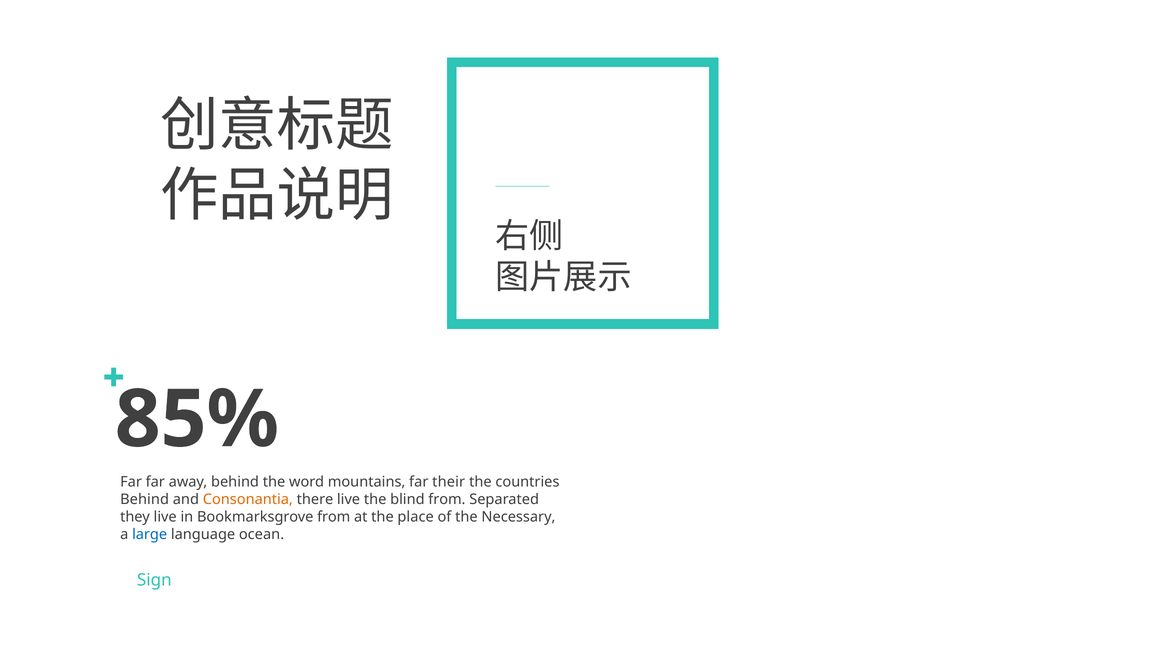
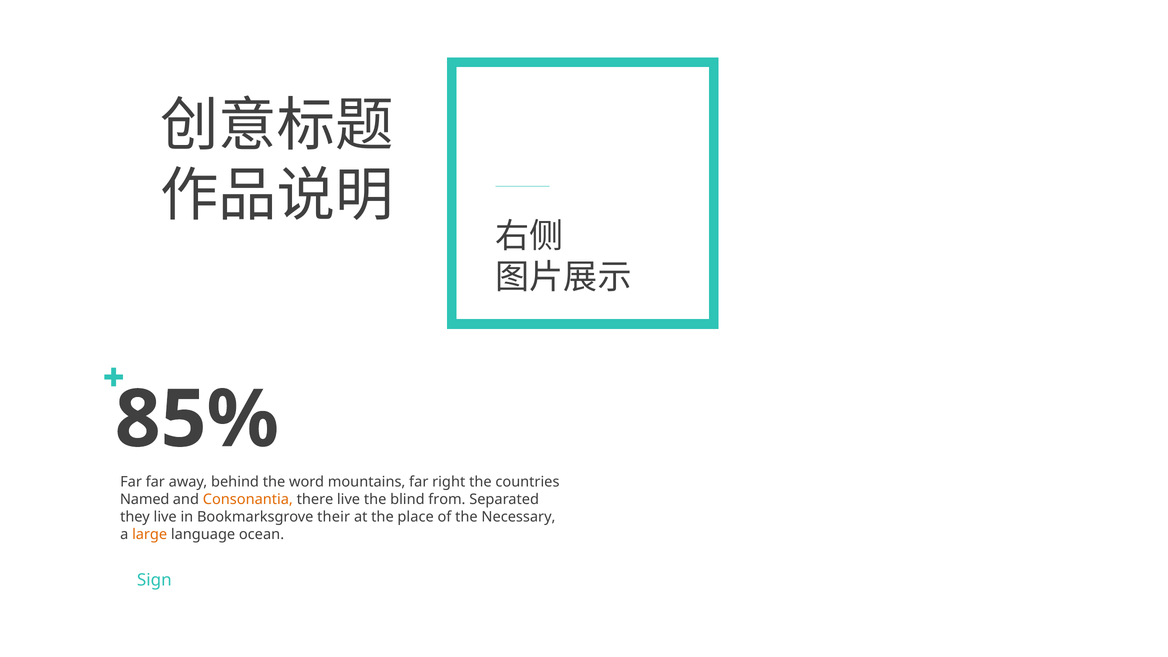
their: their -> right (449, 482)
Behind: Behind -> Named (145, 499)
Bookmarksgrove from: from -> their (334, 517)
large colour: blue -> orange (150, 534)
